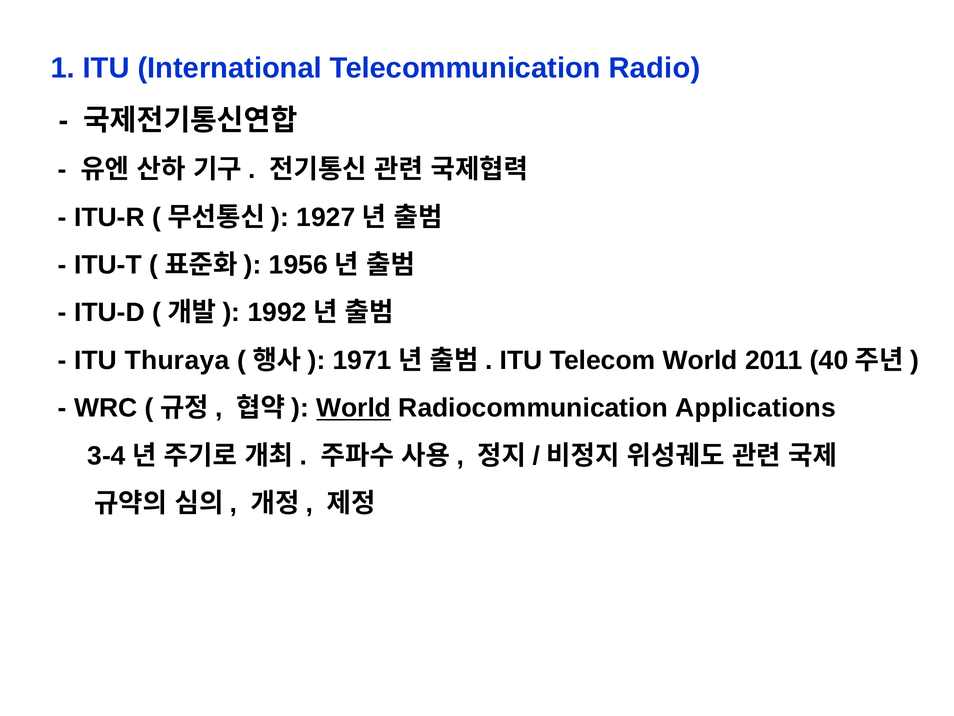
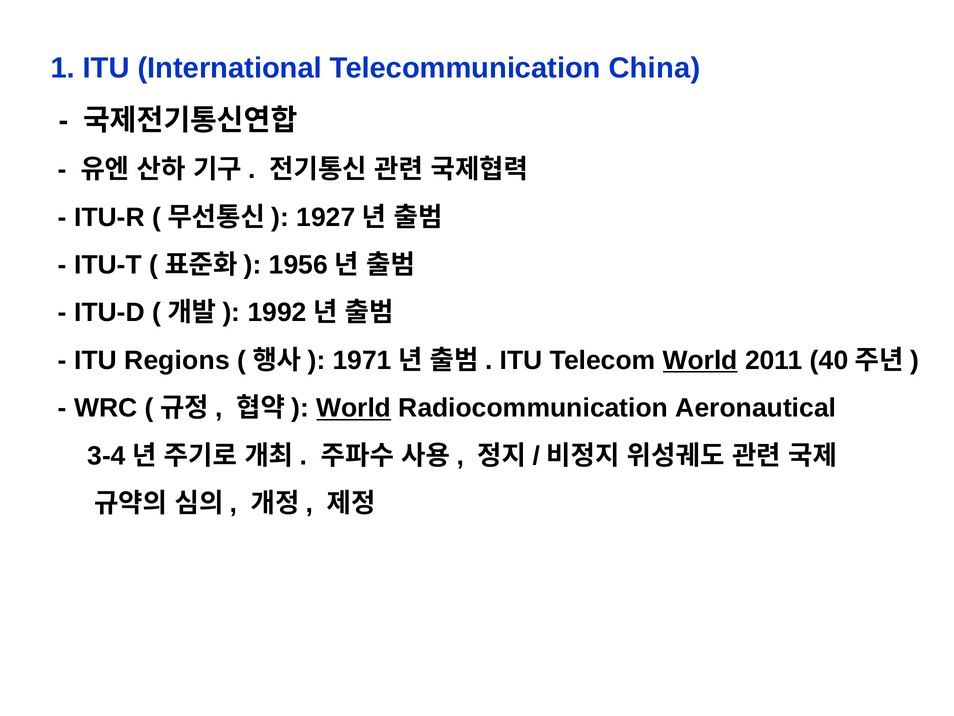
Radio: Radio -> China (655, 68)
Thuraya: Thuraya -> Regions (177, 360)
World underline: none -> present (700, 360)
Applications: Applications -> Aeronautical (756, 408)
